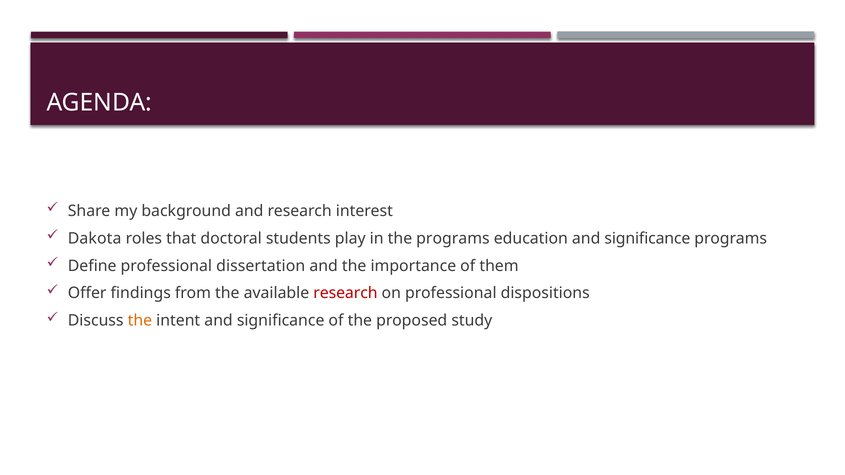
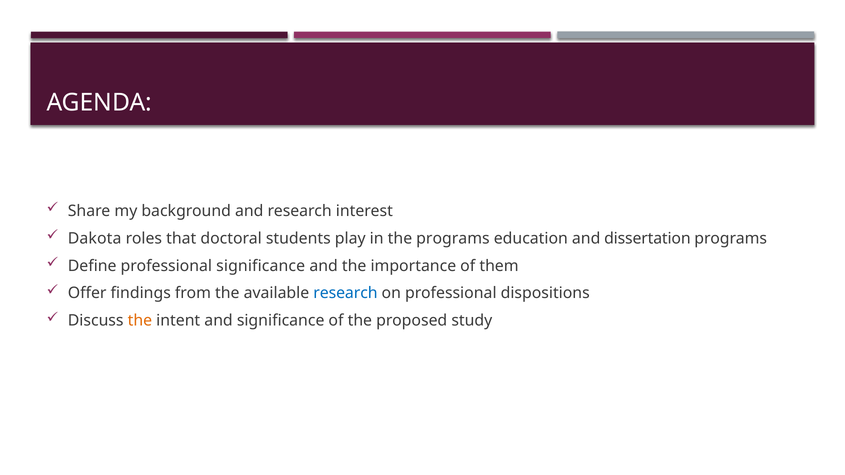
education and significance: significance -> dissertation (647, 238)
professional dissertation: dissertation -> significance (261, 266)
research colour: red -> blue (345, 293)
